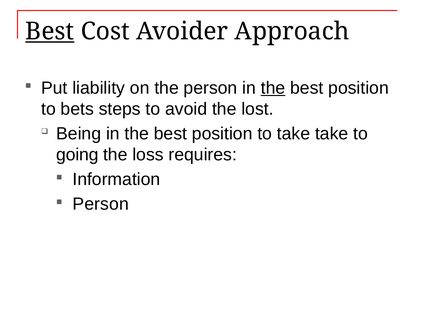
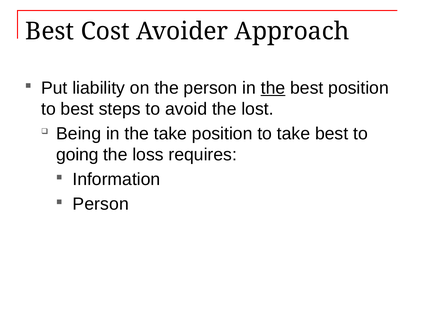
Best underline: present -> none (50, 31)
to bets: bets -> best (77, 109)
Being in the best: best -> take (170, 133)
take take: take -> best (332, 133)
